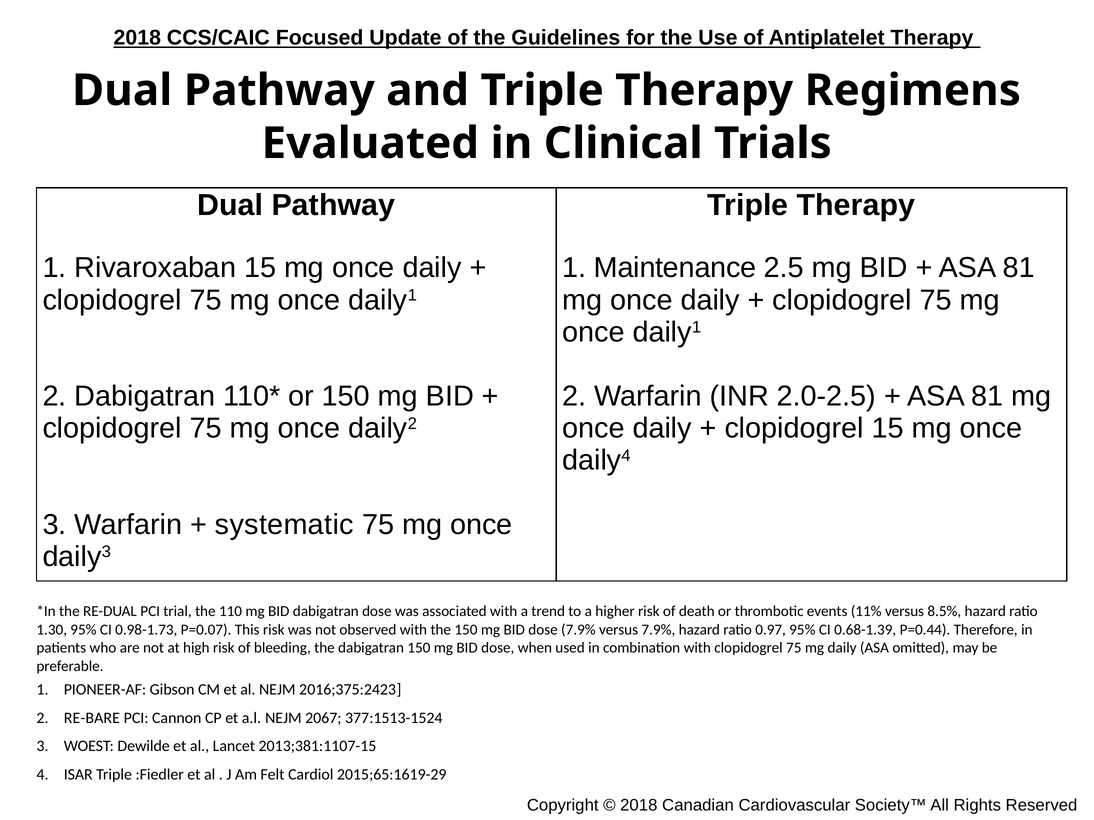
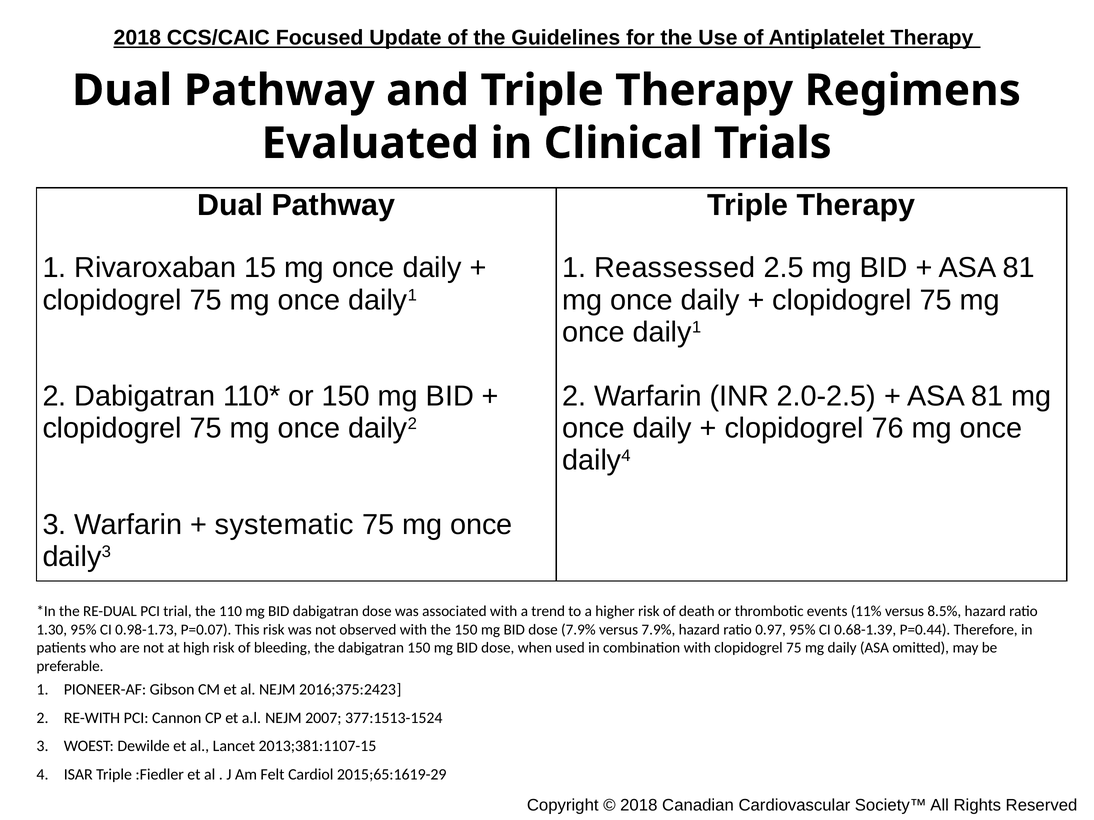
Maintenance: Maintenance -> Reassessed (675, 268)
clopidogrel 15: 15 -> 76 (888, 429)
RE-BARE: RE-BARE -> RE-WITH (92, 718)
2067: 2067 -> 2007 (323, 718)
